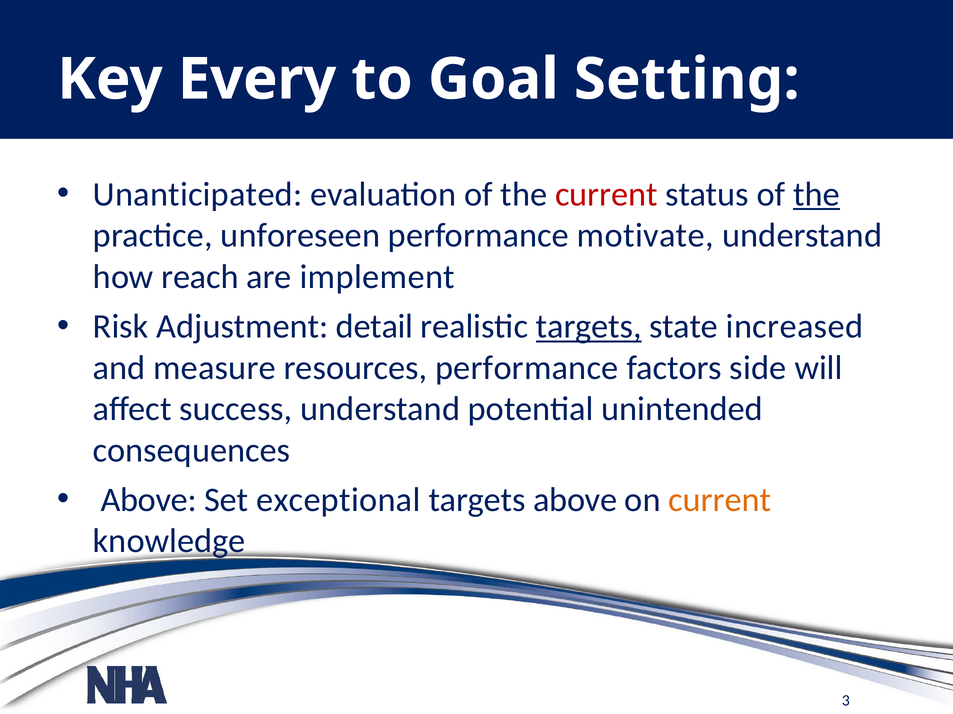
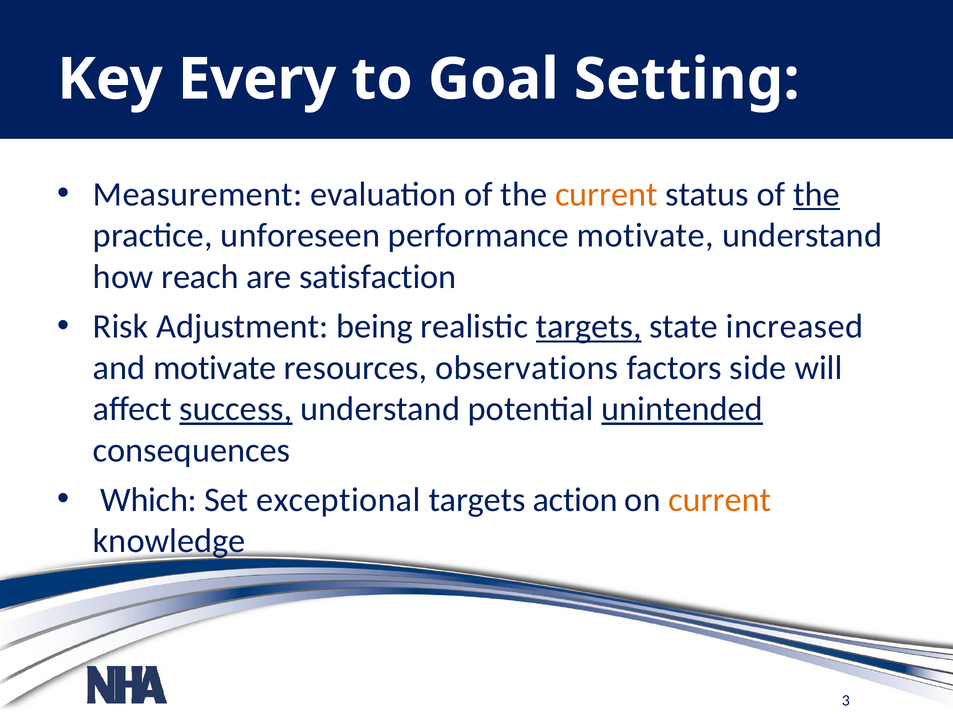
Unanticipated: Unanticipated -> Measurement (198, 195)
current colour: red -> orange (606, 195)
implement: implement -> satisfaction (378, 277)
detail: detail -> being (374, 327)
and measure: measure -> motivate (215, 368)
resources performance: performance -> observations (527, 368)
success underline: none -> present (236, 409)
unintended underline: none -> present (682, 409)
Above: Above -> Which (149, 500)
targets above: above -> action (575, 500)
